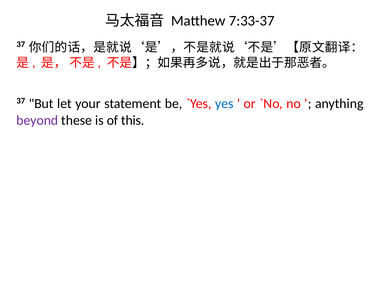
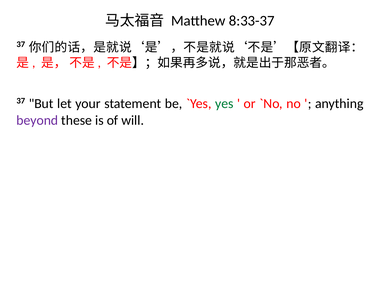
7:33-37: 7:33-37 -> 8:33-37 (252, 21)
yes colour: blue -> green (224, 104)
this: this -> will (133, 120)
